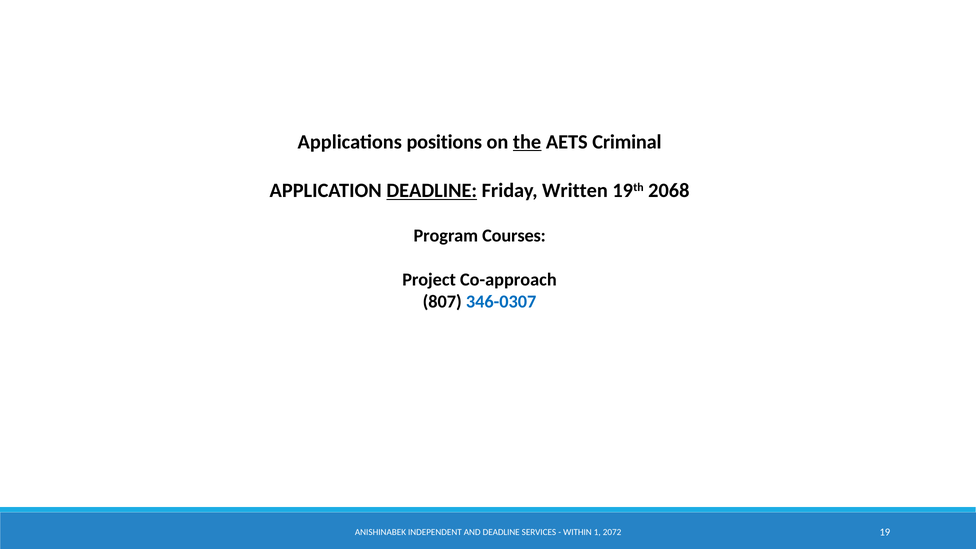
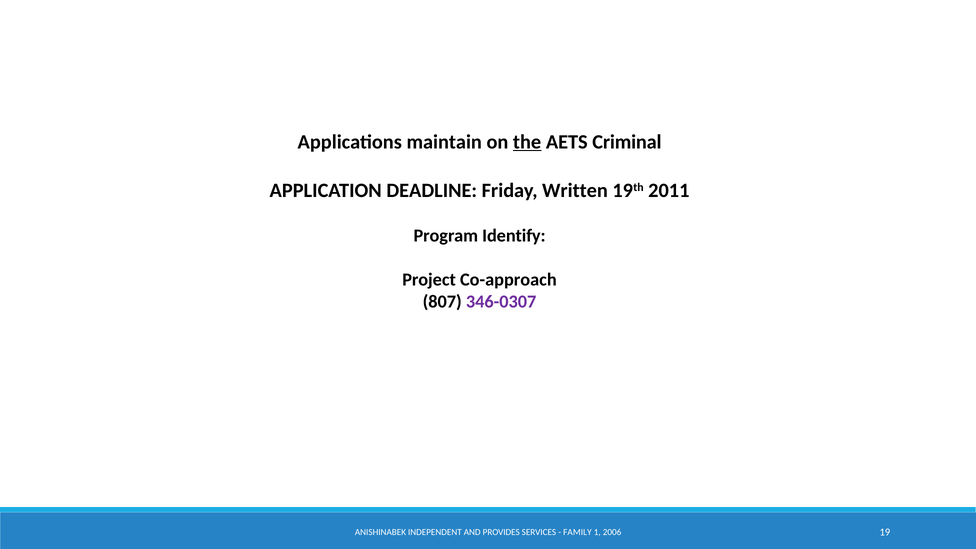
positions: positions -> maintain (444, 142)
DEADLINE underline: present -> none (432, 191)
2068: 2068 -> 2011 (669, 191)
Courses: Courses -> Identify (514, 236)
346-0307 colour: blue -> purple (501, 302)
AND DEADLINE: DEADLINE -> PROVIDES (501, 532)
WITHIN: WITHIN -> FAMILY (577, 532)
2072: 2072 -> 2006 (612, 532)
